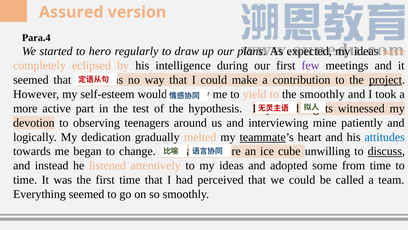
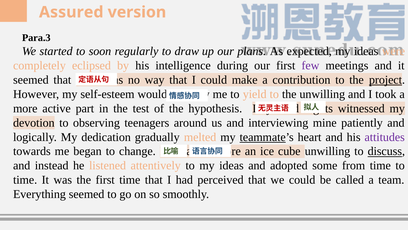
Para.4: Para.4 -> Para.3 (36, 38)
hero: hero -> soon (100, 51)
the smoothly: smoothly -> unwilling (322, 94)
attitudes colour: blue -> purple (385, 137)
